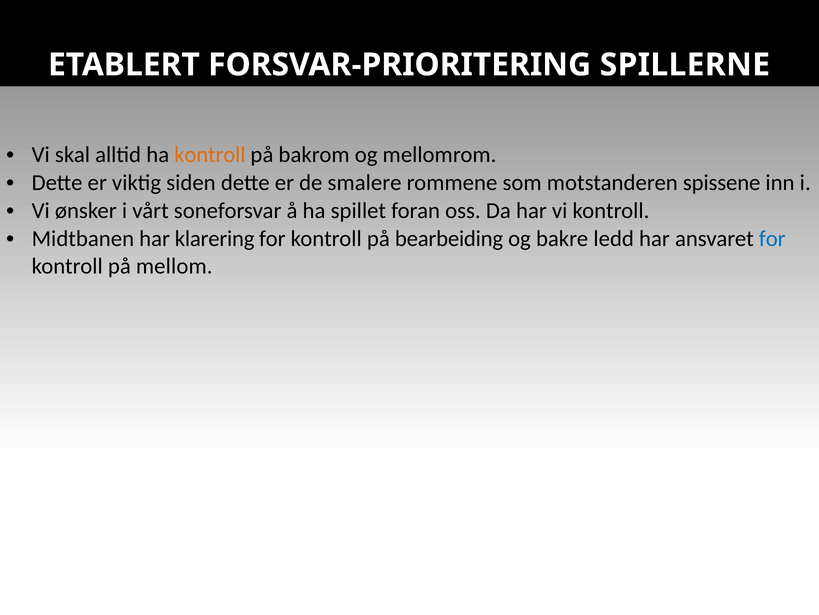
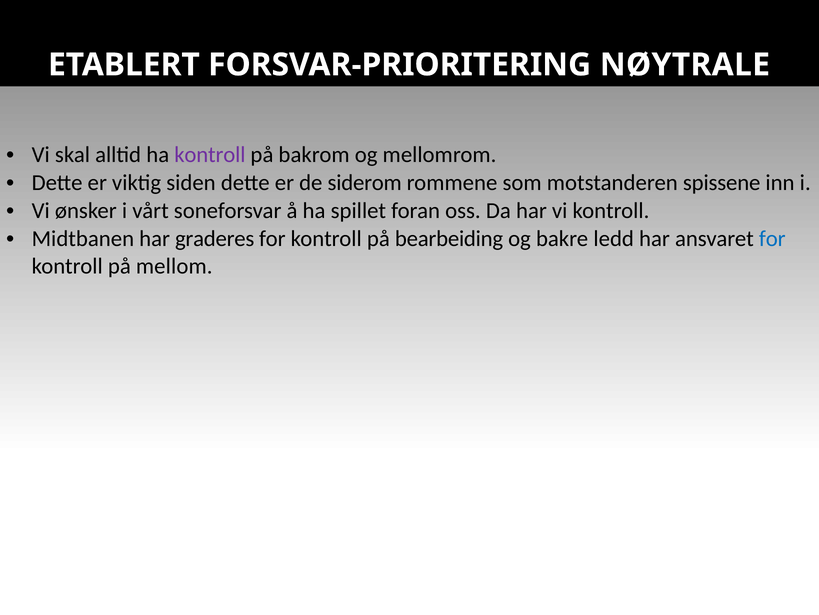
SPILLERNE: SPILLERNE -> NØYTRALE (685, 65)
kontroll colour: orange -> purple (210, 155)
smalere: smalere -> siderom (365, 183)
klarering: klarering -> graderes (215, 238)
